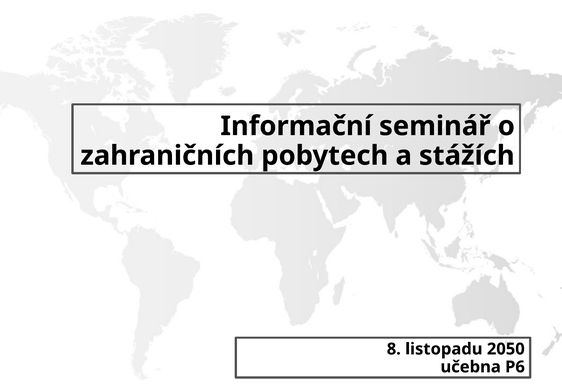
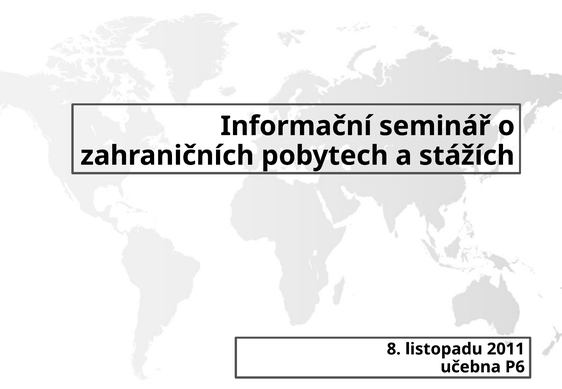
2050: 2050 -> 2011 (506, 349)
